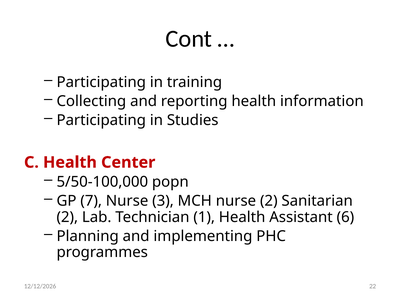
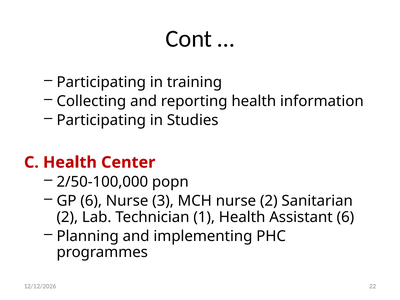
5/50-100,000: 5/50-100,000 -> 2/50-100,000 (102, 182)
GP 7: 7 -> 6 (91, 201)
